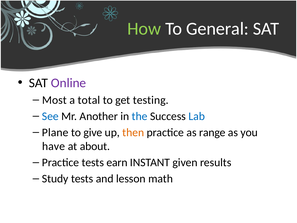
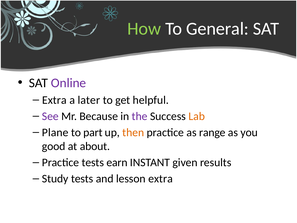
Most: Most -> Extra (54, 100)
total: total -> later (89, 100)
testing: testing -> helpful (151, 100)
See colour: blue -> purple (50, 116)
Another: Another -> Because (99, 116)
the colour: blue -> purple (140, 116)
Lab colour: blue -> orange (197, 116)
give: give -> part (93, 132)
have: have -> good (54, 146)
lesson math: math -> extra (161, 178)
